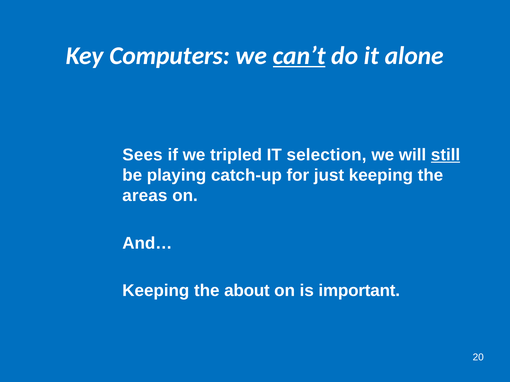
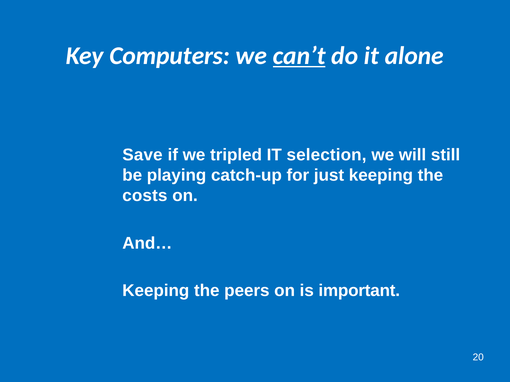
Sees: Sees -> Save (143, 155)
still underline: present -> none (446, 155)
areas: areas -> costs (145, 196)
about: about -> peers (247, 291)
